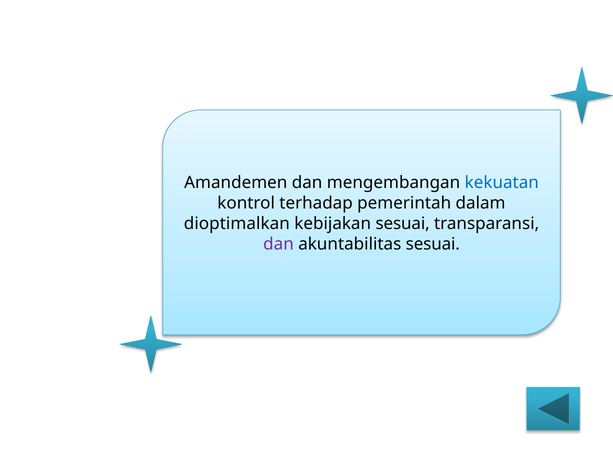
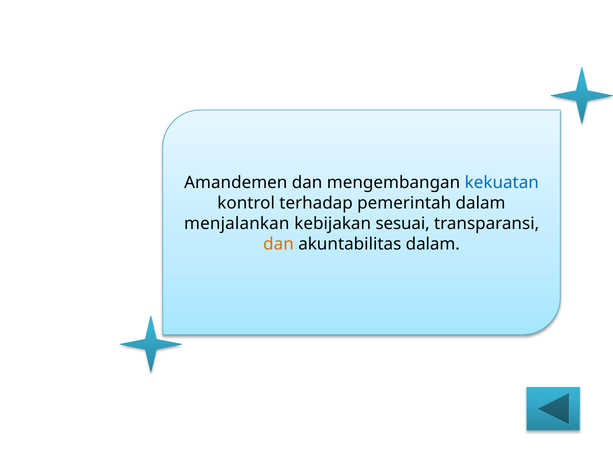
dioptimalkan: dioptimalkan -> menjalankan (237, 224)
dan colour: purple -> orange (279, 244)
akuntabilitas sesuai: sesuai -> dalam (433, 244)
